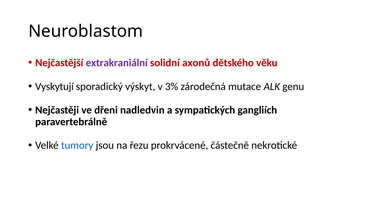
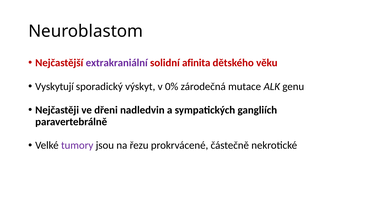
axonů: axonů -> afinita (196, 63)
3%: 3% -> 0% (172, 86)
tumory colour: blue -> purple (77, 145)
